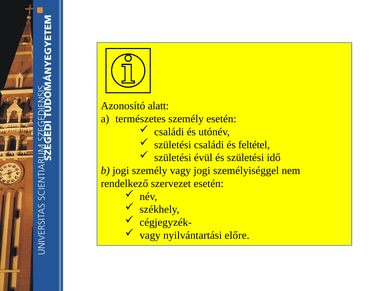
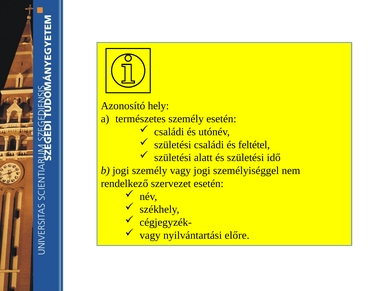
alatt: alatt -> hely (158, 106)
évül: évül -> alatt (203, 158)
